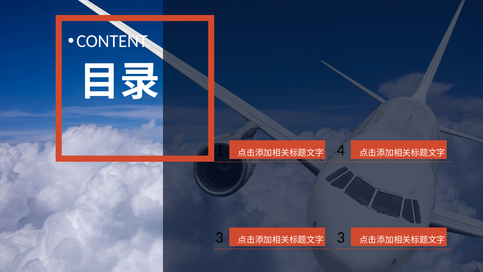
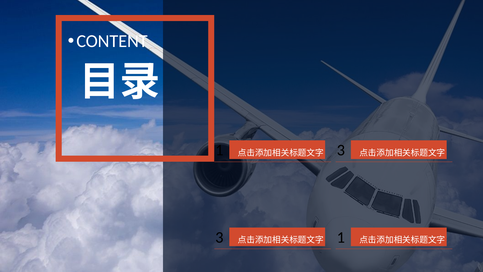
4: 4 -> 3 (341, 150)
3: 3 -> 1 (341, 237)
